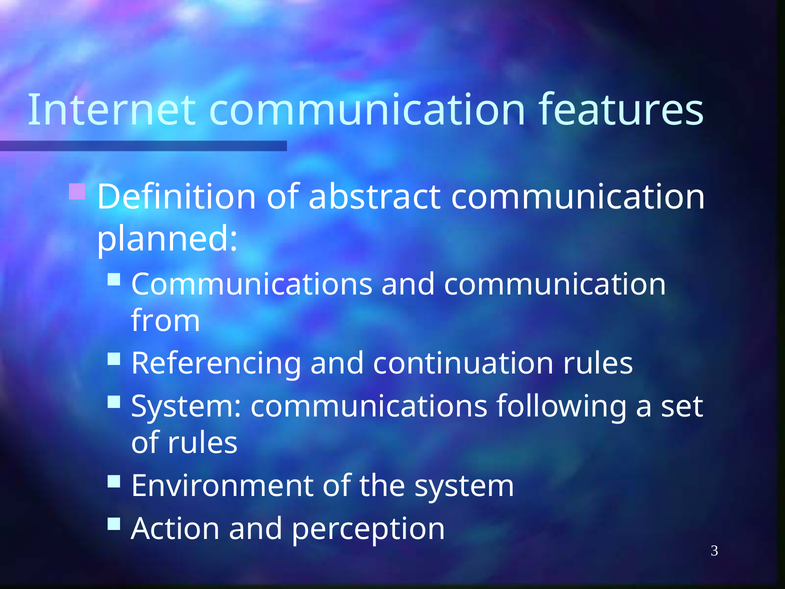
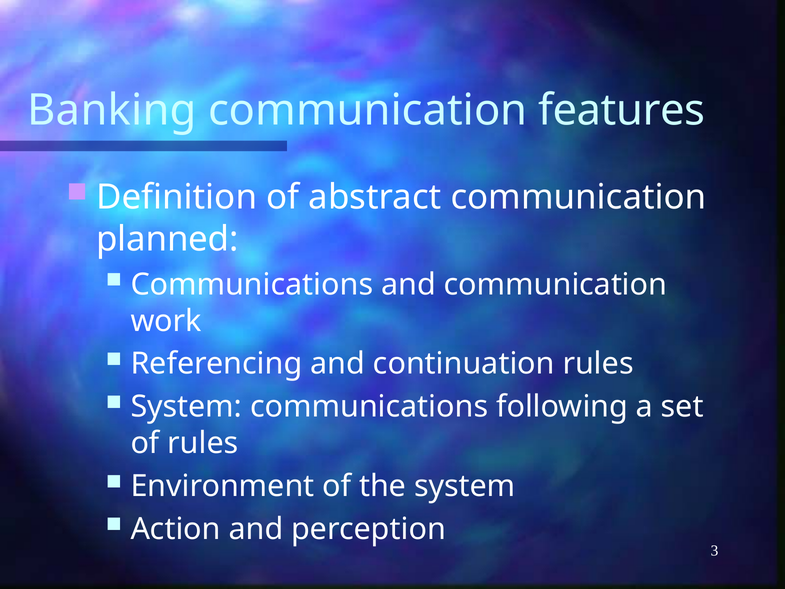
Internet: Internet -> Banking (112, 110)
from: from -> work (166, 321)
